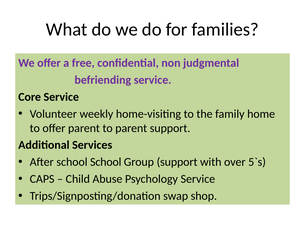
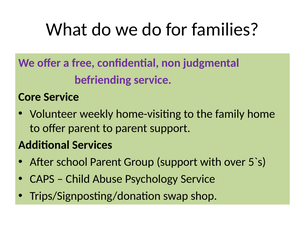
school School: School -> Parent (106, 162)
